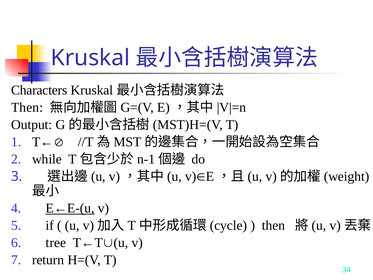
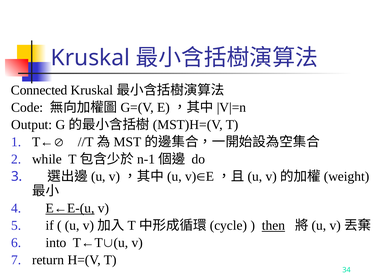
Characters: Characters -> Connected (39, 90)
Then: Then -> Code (27, 107)
then underline: none -> present (273, 225)
tree: tree -> into (56, 243)
